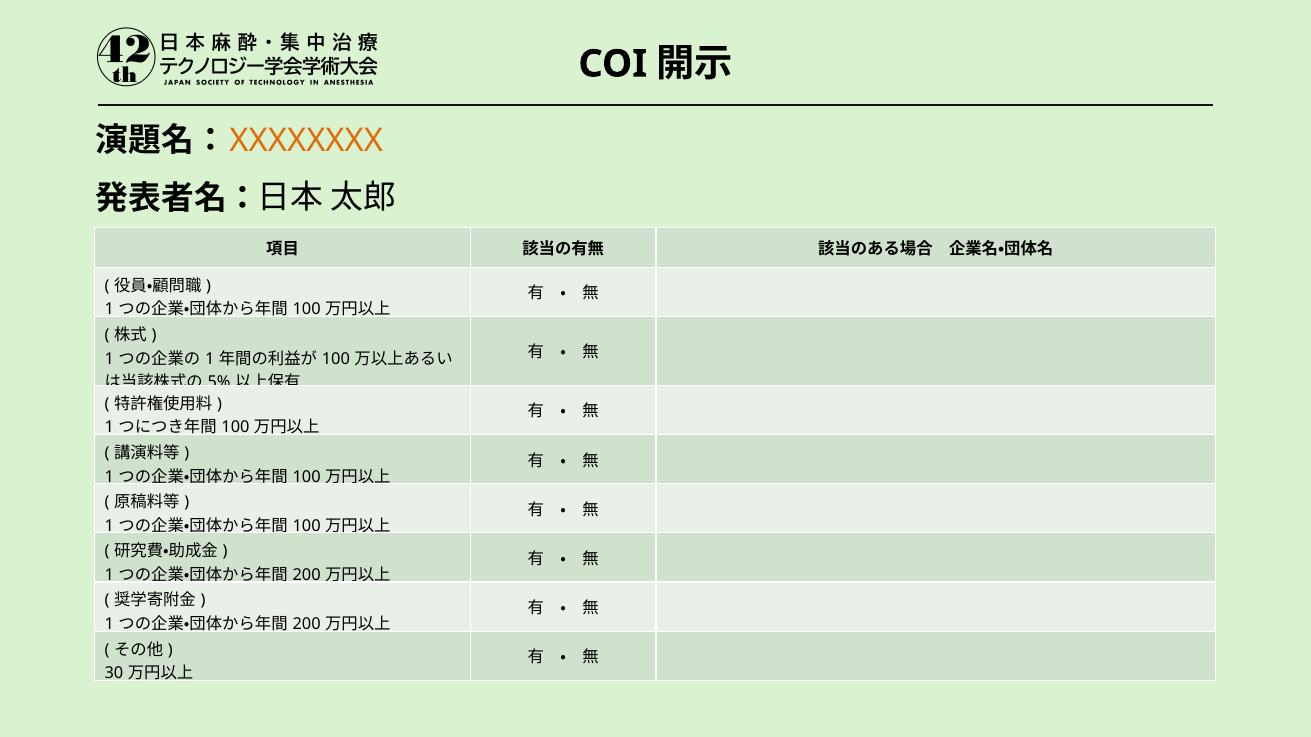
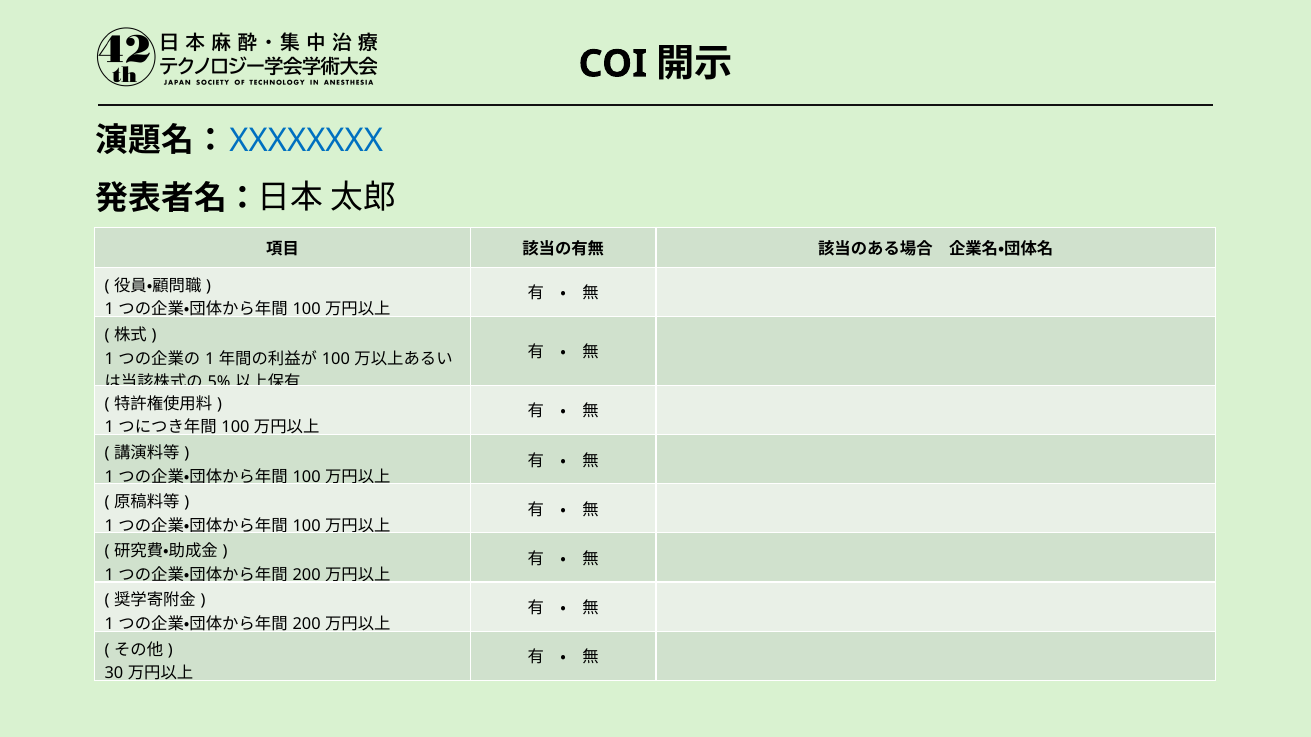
XXXXXXXX colour: orange -> blue (306, 141)
